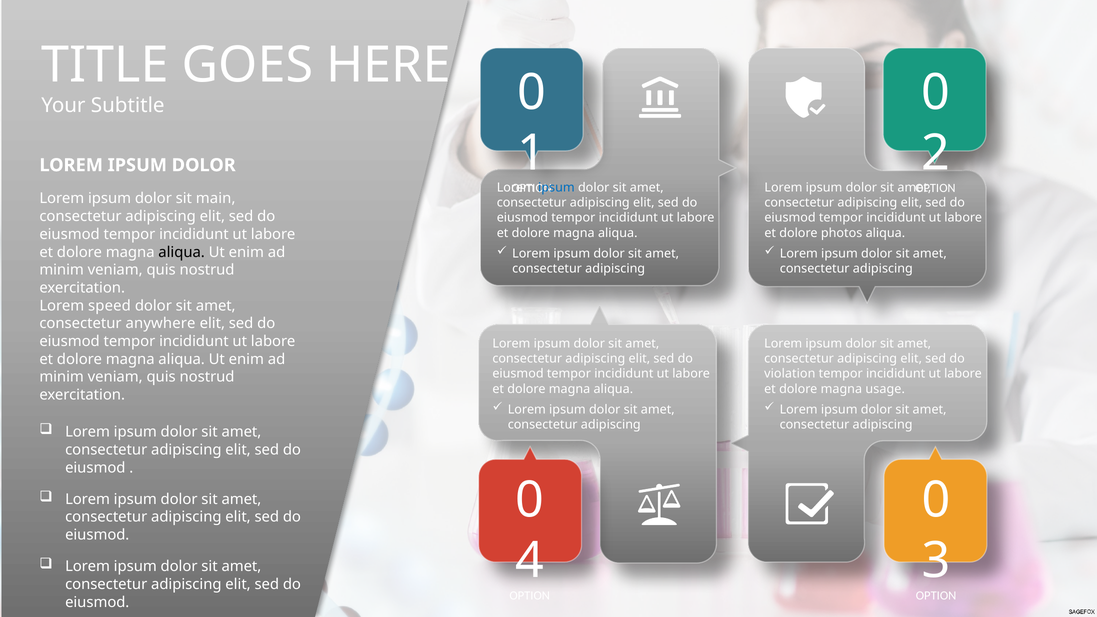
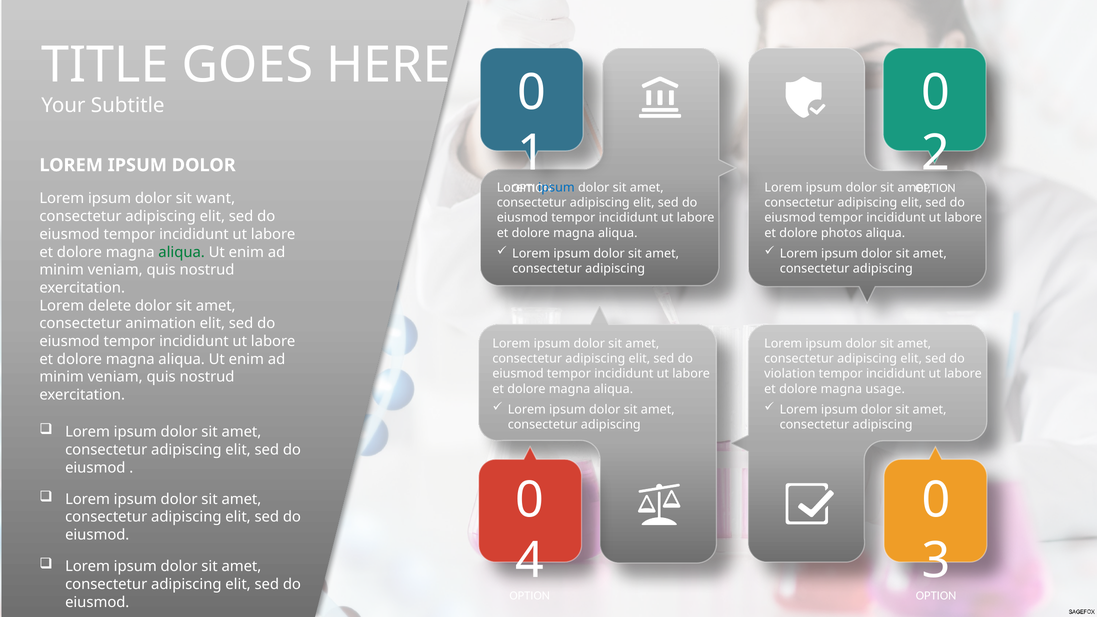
main: main -> want (216, 199)
aliqua colour: black -> green (182, 252)
speed: speed -> delete (110, 306)
anywhere: anywhere -> animation (161, 324)
